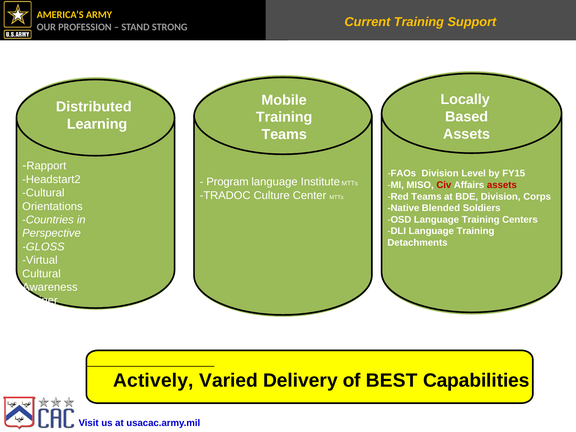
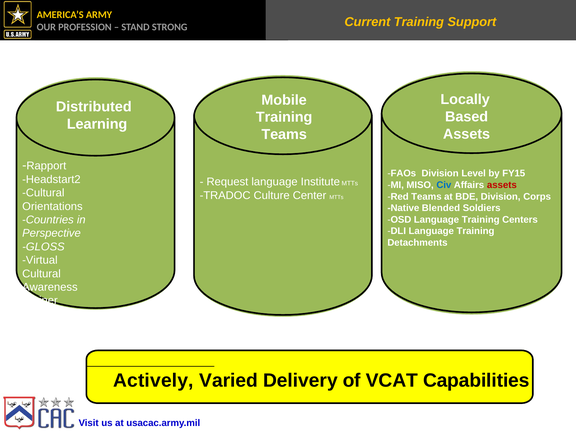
Program: Program -> Request (227, 182)
Civ colour: red -> blue (444, 185)
BEST: BEST -> VCAT (392, 381)
